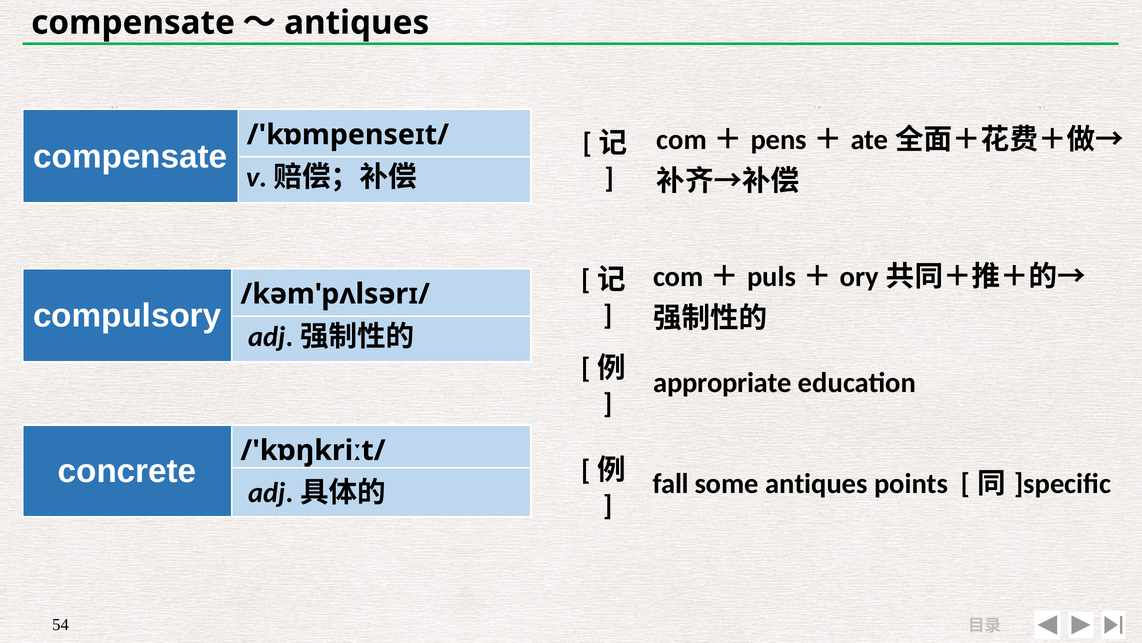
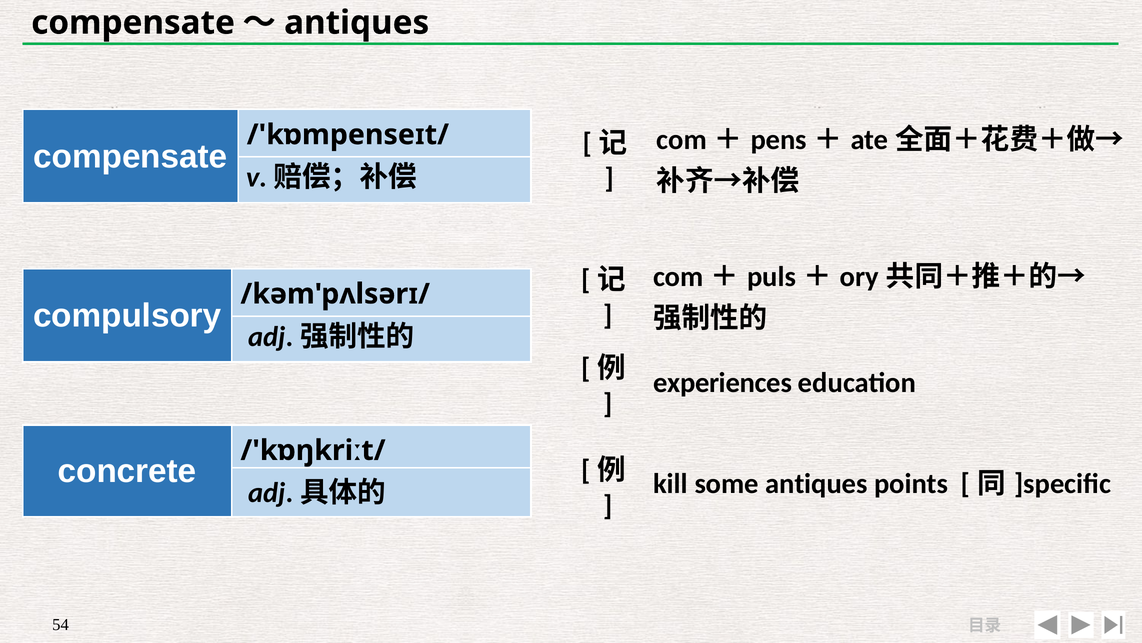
appropriate: appropriate -> experiences (722, 383)
fall: fall -> kill (671, 484)
